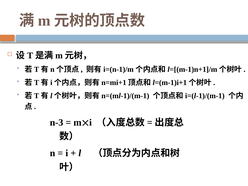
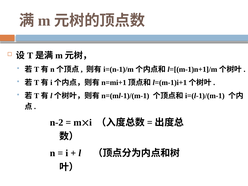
n-3: n-3 -> n-2 (57, 123)
